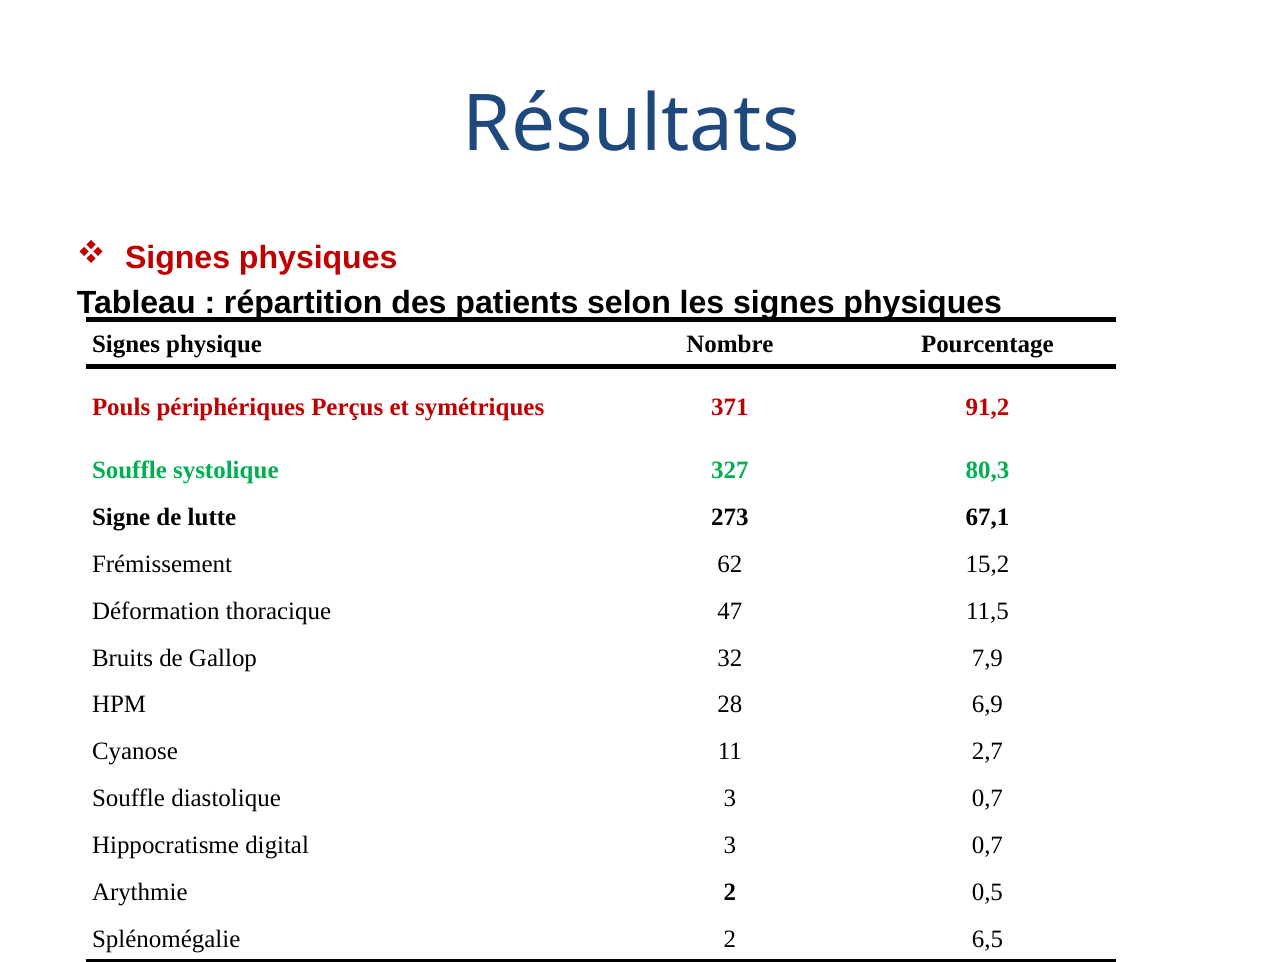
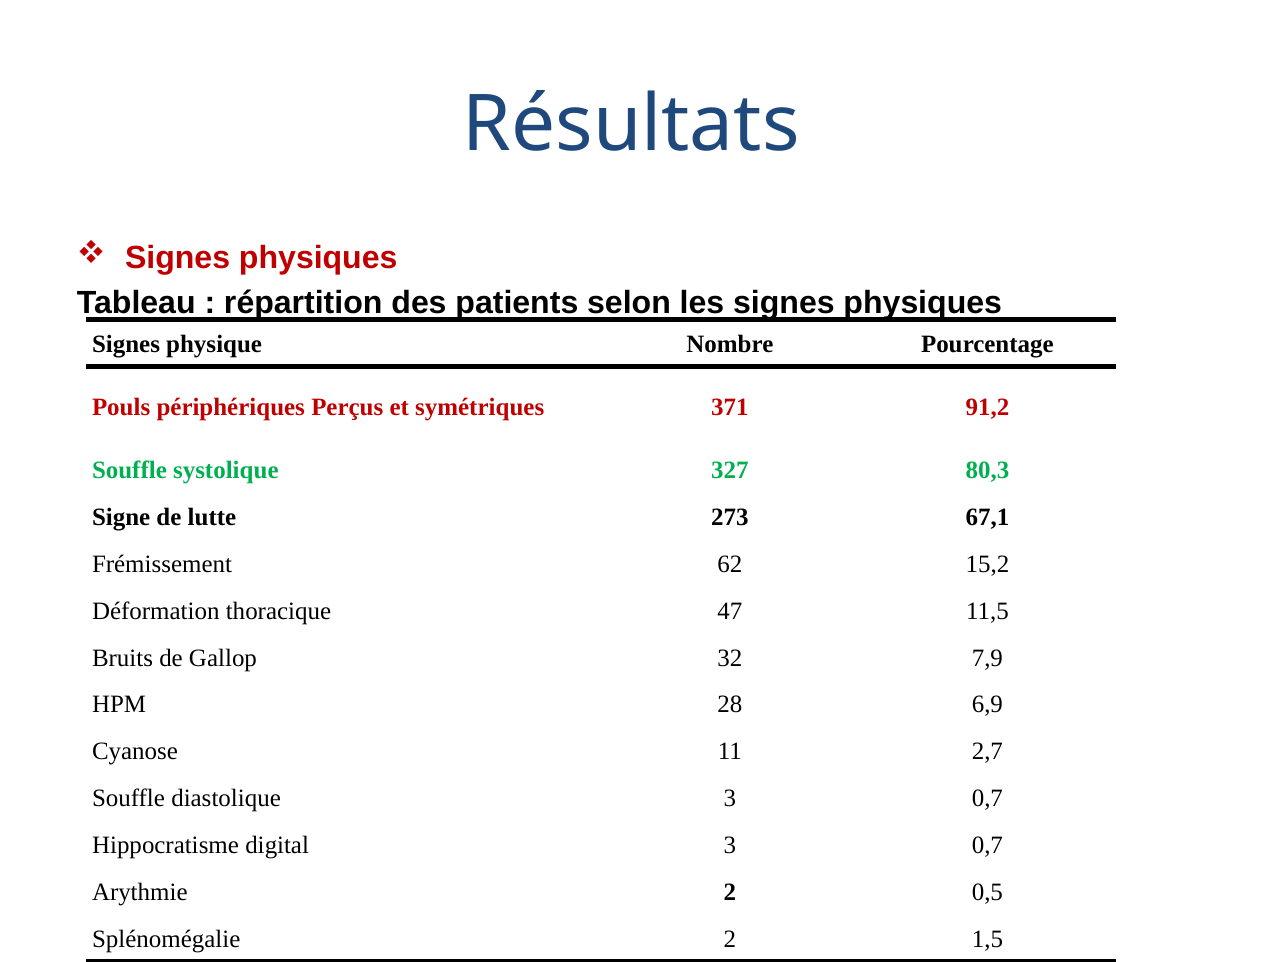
6,5: 6,5 -> 1,5 (987, 939)
